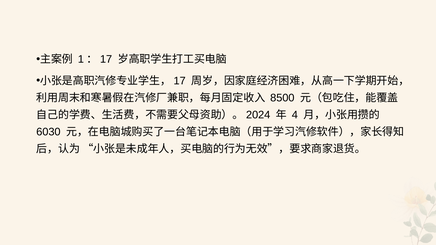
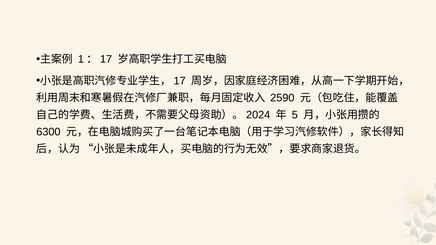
8500: 8500 -> 2590 (282, 98)
4: 4 -> 5 (295, 115)
6030: 6030 -> 6300 (48, 132)
